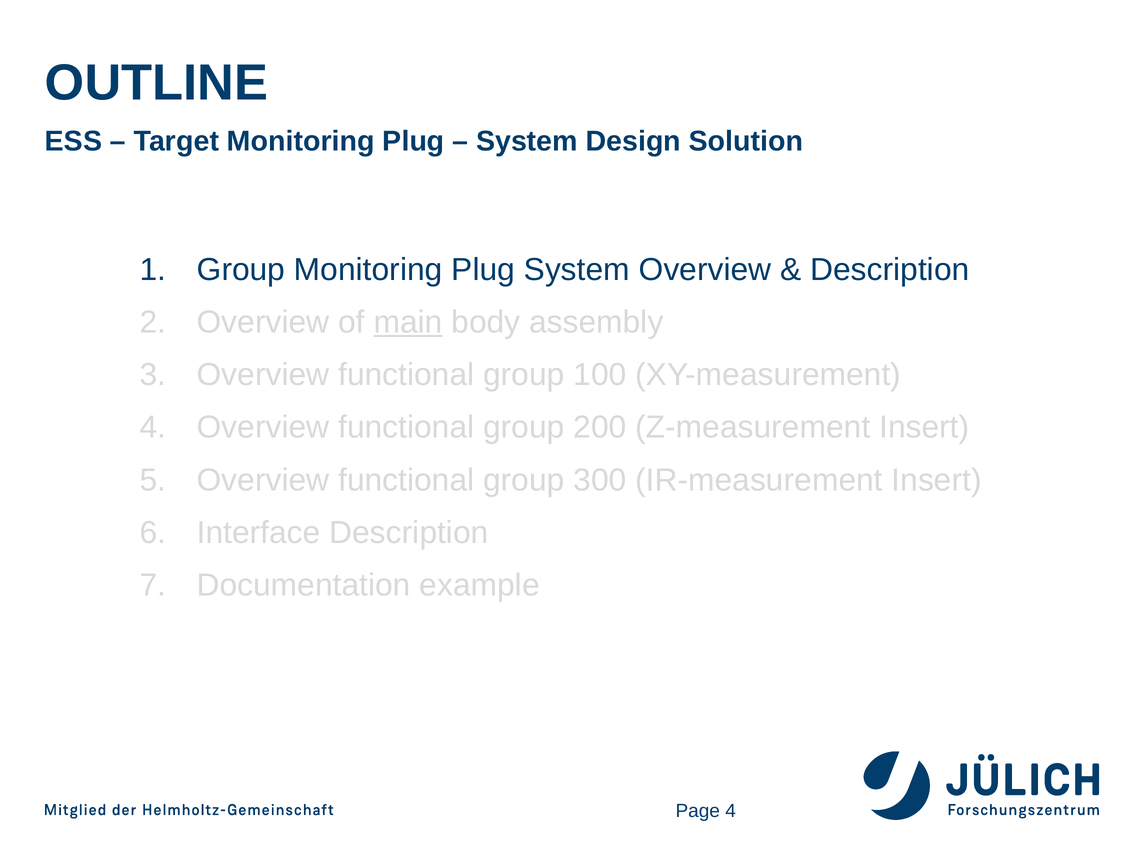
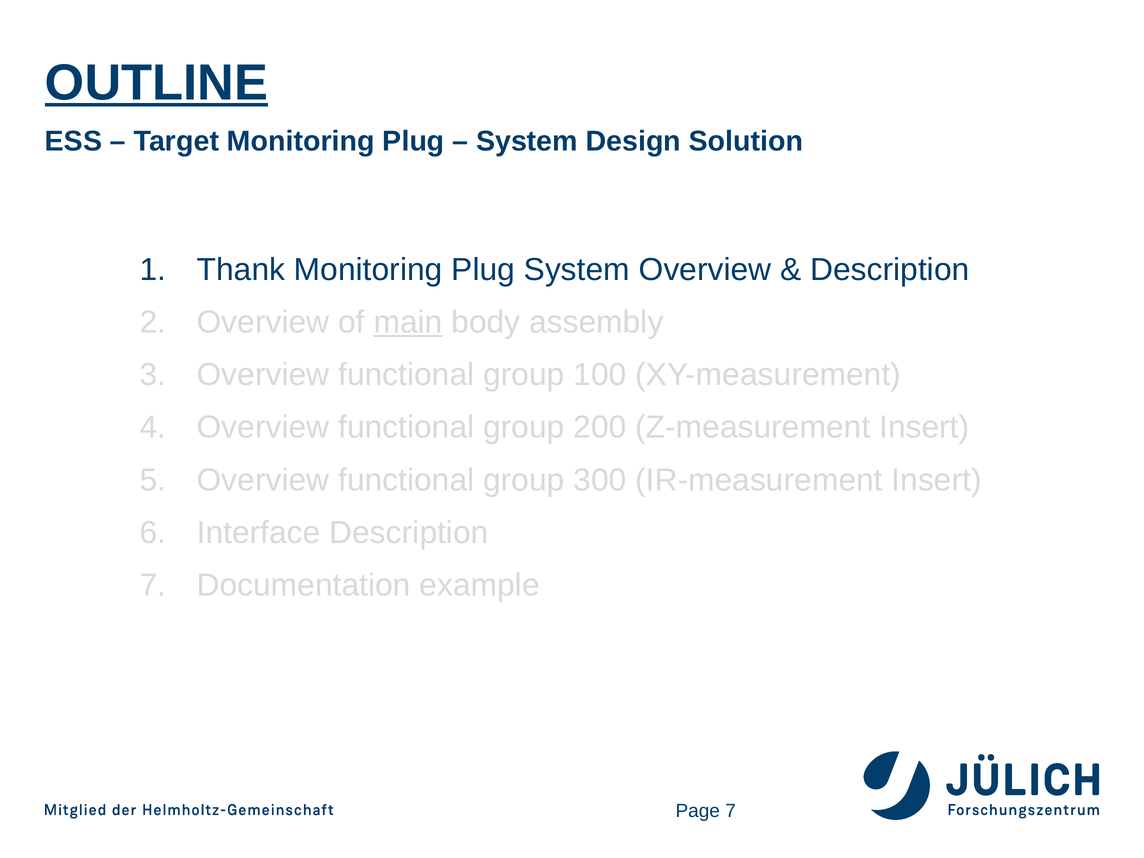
OUTLINE underline: none -> present (156, 83)
Group: Group -> Thank (241, 270)
Page 4: 4 -> 7 (731, 811)
